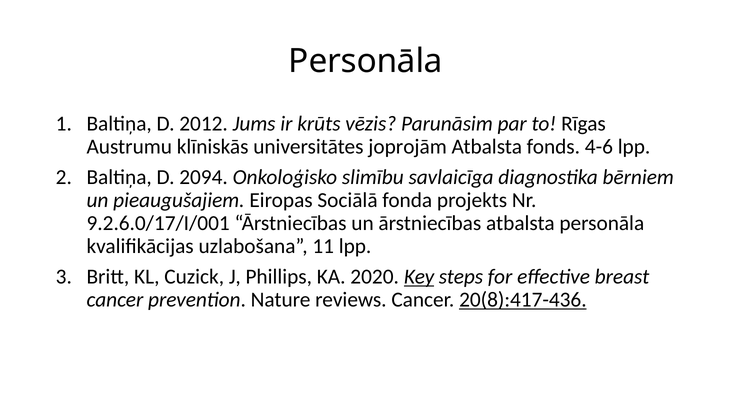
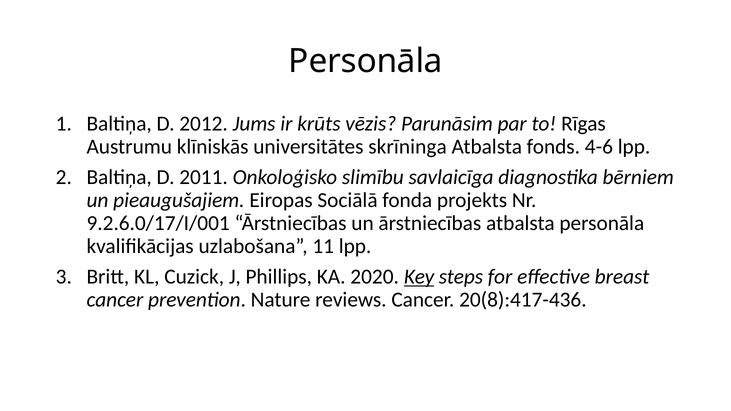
joprojām: joprojām -> skrīninga (408, 147)
2094: 2094 -> 2011 (204, 177)
20(8):417-436 underline: present -> none (523, 300)
